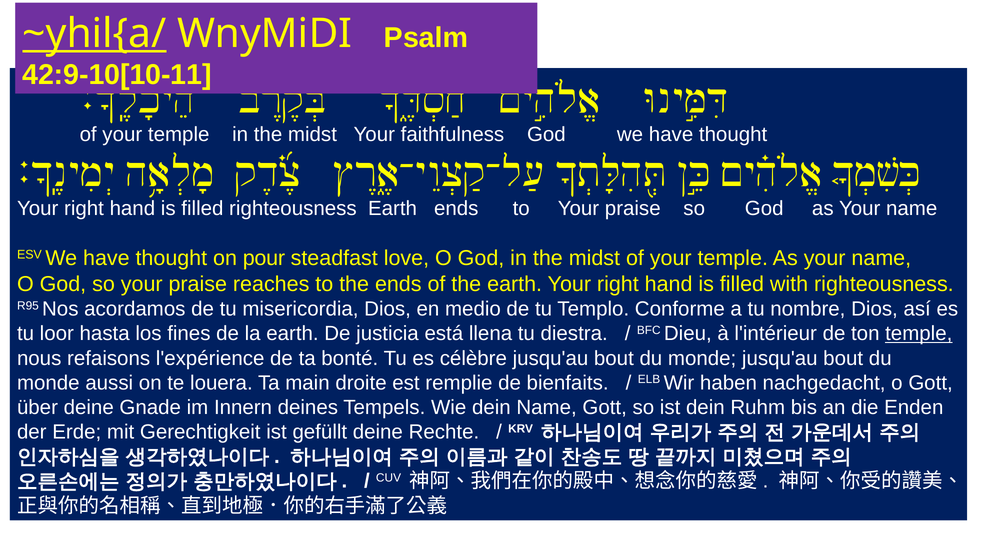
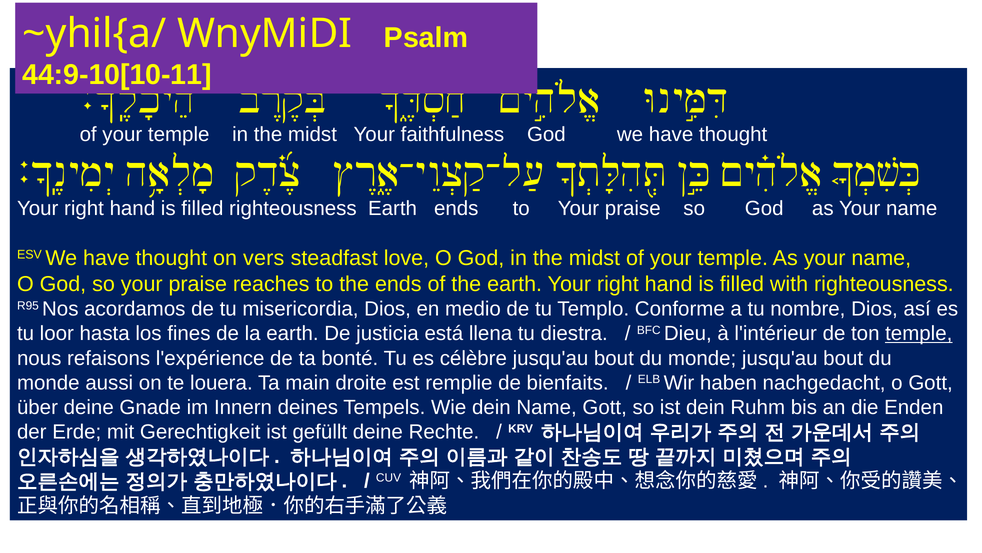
~yhil{a/ underline: present -> none (95, 34)
42:9-10[10-11: 42:9-10[10-11 -> 44:9-10[10-11 (117, 75)
pour: pour -> vers (264, 258)
